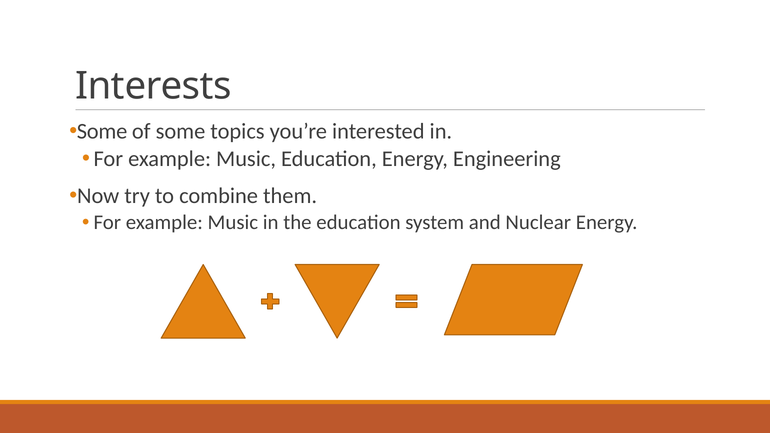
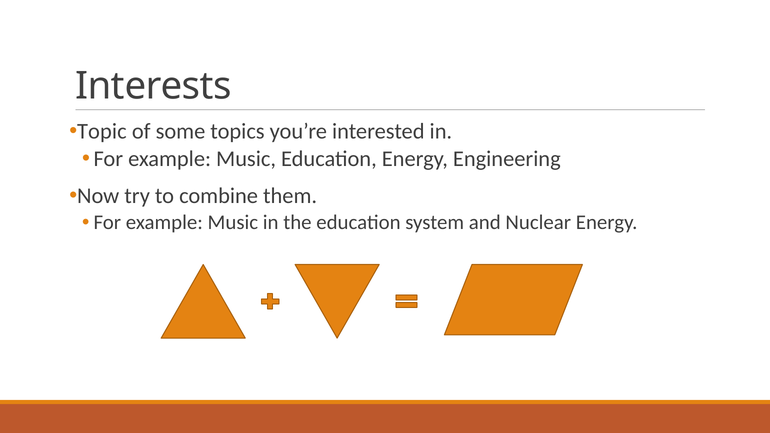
Some: Some -> Topic (102, 131)
